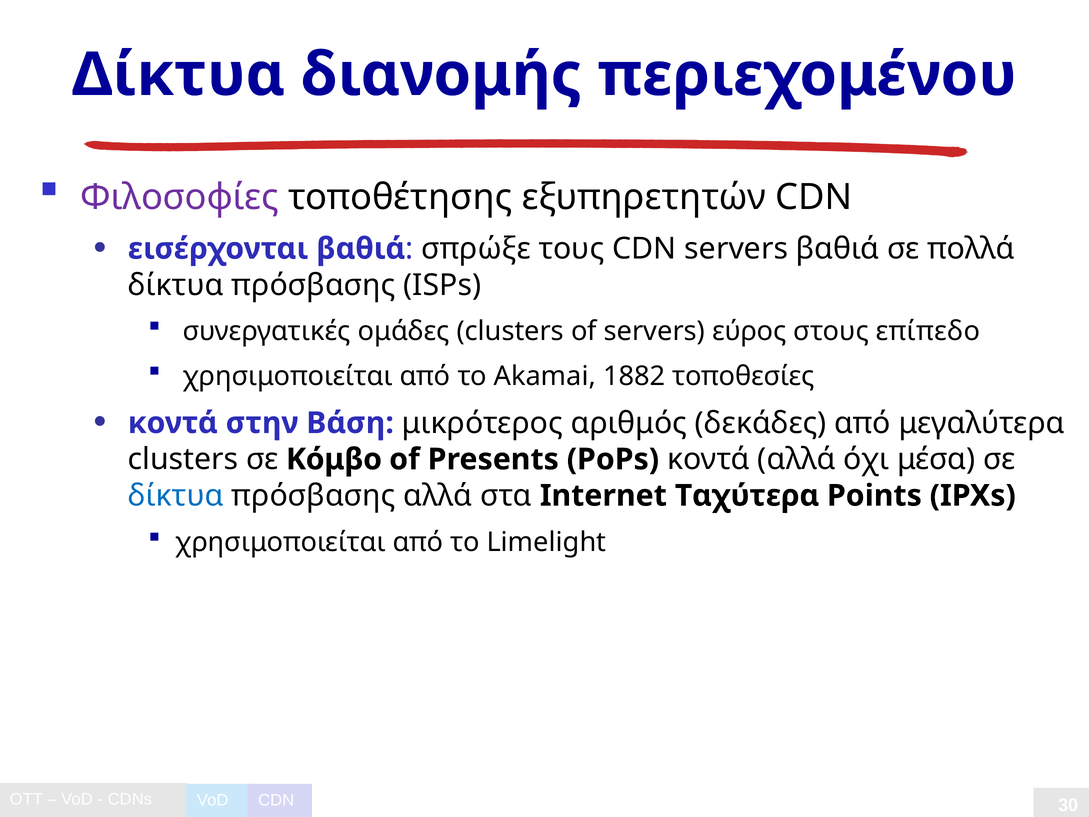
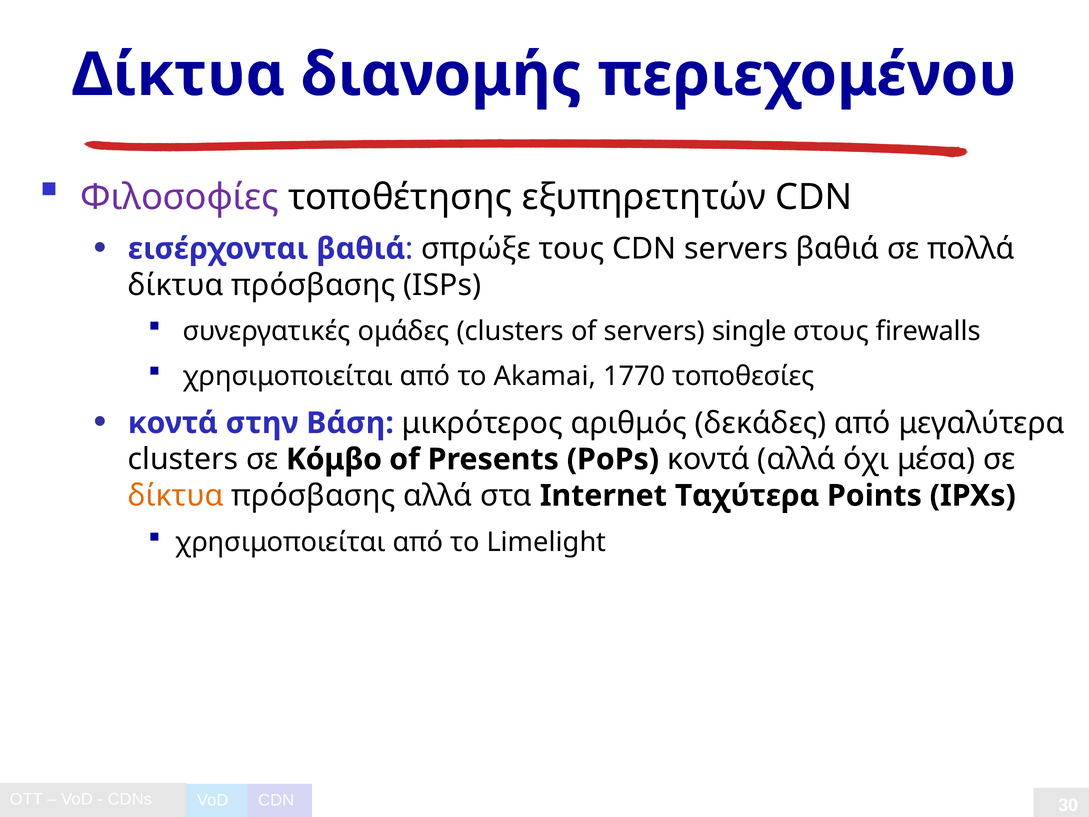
εύρος: εύρος -> single (749, 331)
επίπεδο: επίπεδο -> firewalls (928, 331)
1882: 1882 -> 1770 (634, 376)
δίκτυα colour: blue -> orange (176, 496)
